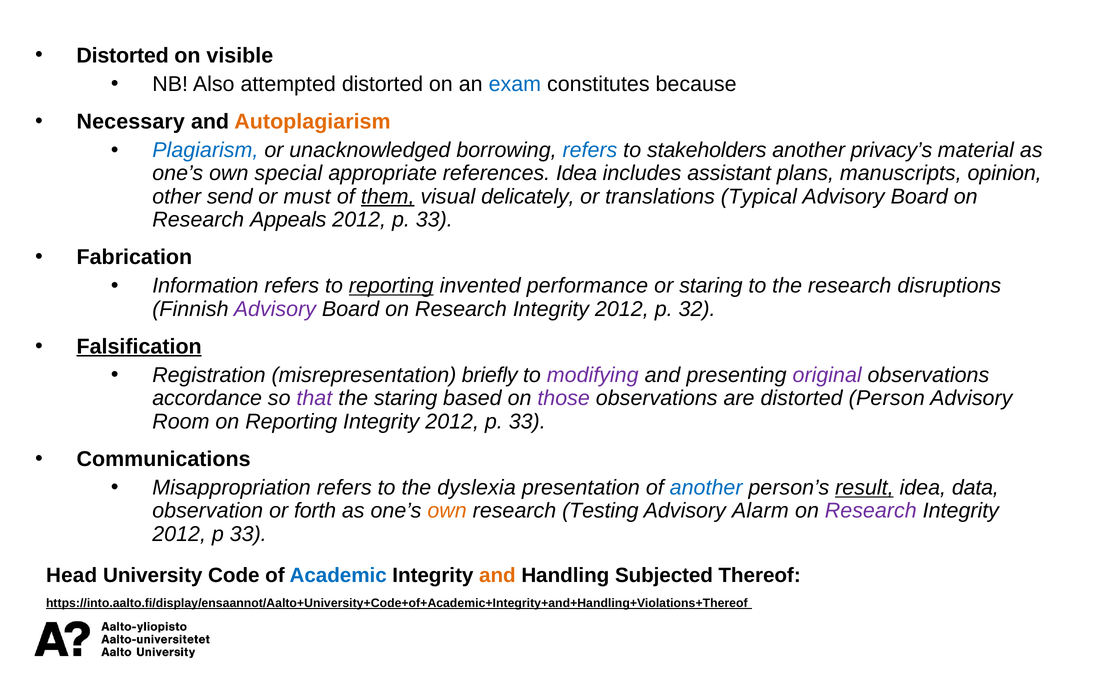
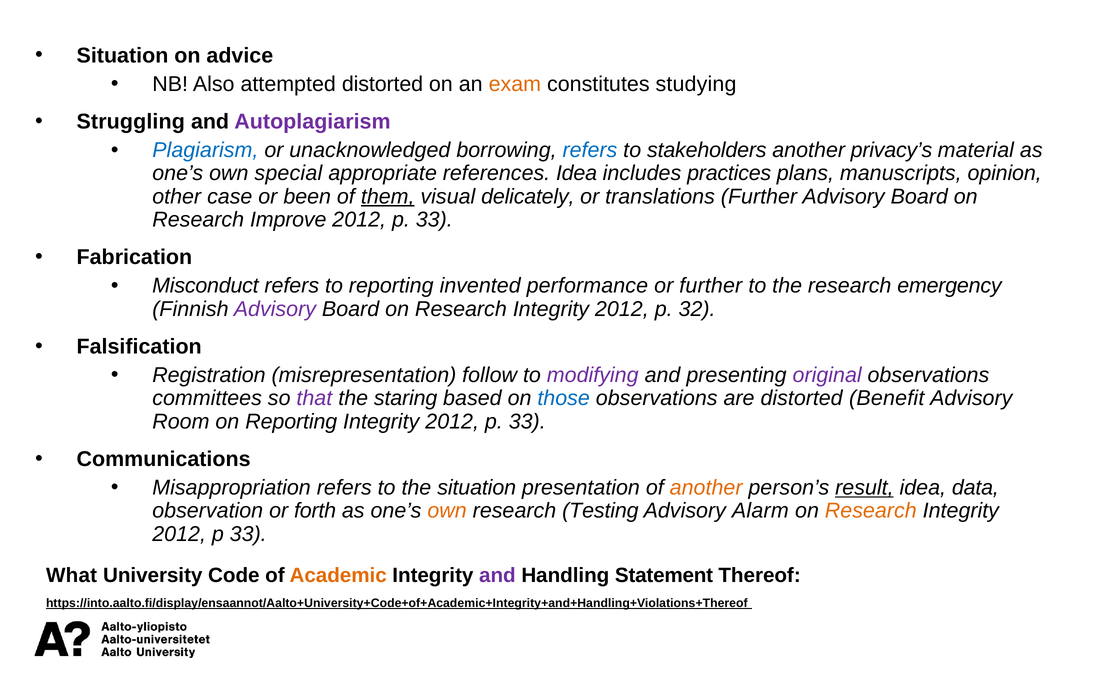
Distorted: Distorted -> Situation (122, 55)
visible: visible -> advice (240, 55)
exam colour: blue -> orange (515, 84)
because: because -> studying (696, 84)
Necessary: Necessary -> Struggling (131, 122)
Autoplagiarism colour: orange -> purple (312, 122)
assistant: assistant -> practices (729, 173)
send: send -> case (230, 196)
must: must -> been (307, 196)
translations Typical: Typical -> Further (759, 196)
Appeals: Appeals -> Improve (288, 220)
Information: Information -> Misconduct (205, 286)
reporting underline: present -> none (391, 286)
or staring: staring -> further (711, 286)
disruptions: disruptions -> emergency (949, 286)
Falsification underline: present -> none (139, 347)
briefly: briefly -> follow (490, 375)
accordance: accordance -> committees (207, 398)
those colour: purple -> blue (564, 398)
Person: Person -> Benefit (887, 398)
the dyslexia: dyslexia -> situation (477, 488)
another colour: blue -> orange (706, 488)
Research colour: purple -> orange (871, 511)
Head: Head -> What (72, 575)
Academic colour: blue -> orange (338, 575)
and colour: orange -> purple (497, 575)
Subjected: Subjected -> Statement (664, 575)
